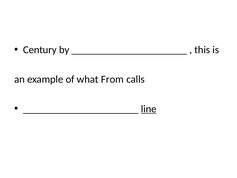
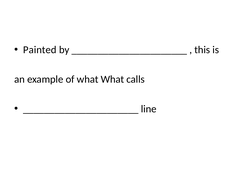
Century: Century -> Painted (40, 50)
what From: From -> What (112, 79)
line underline: present -> none (149, 109)
